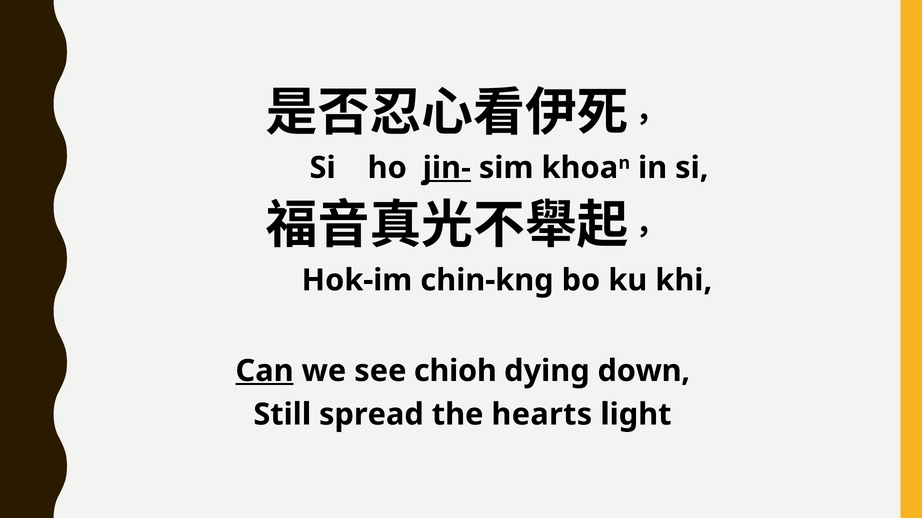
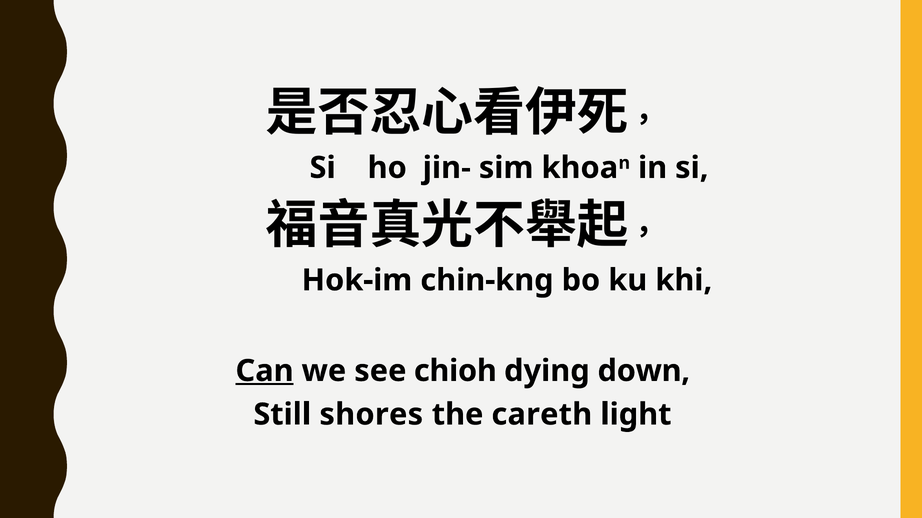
jin- underline: present -> none (447, 168)
spread: spread -> shores (371, 415)
hearts: hearts -> careth (542, 415)
